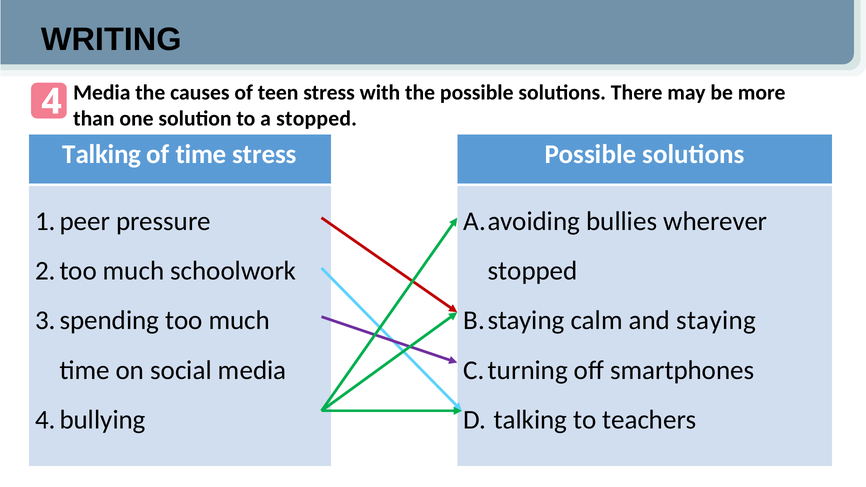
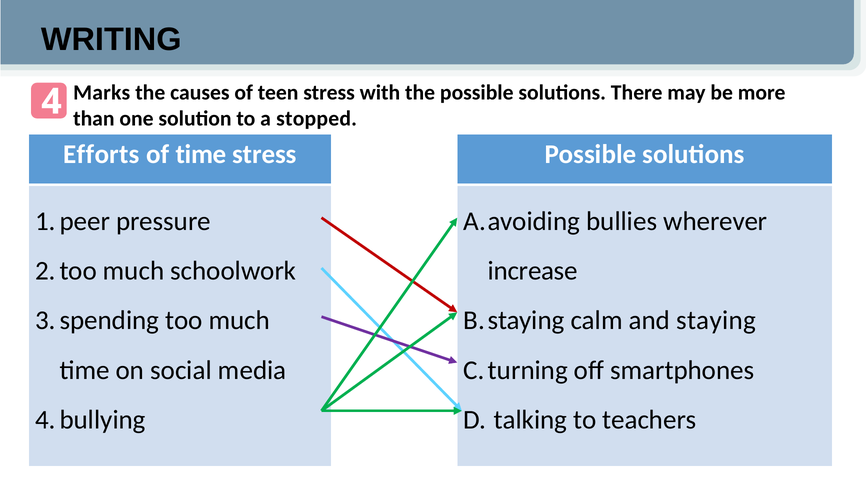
Media: Media -> Marks (102, 93)
Talking: Talking -> Efforts (102, 154)
stopped: stopped -> increase (533, 271)
